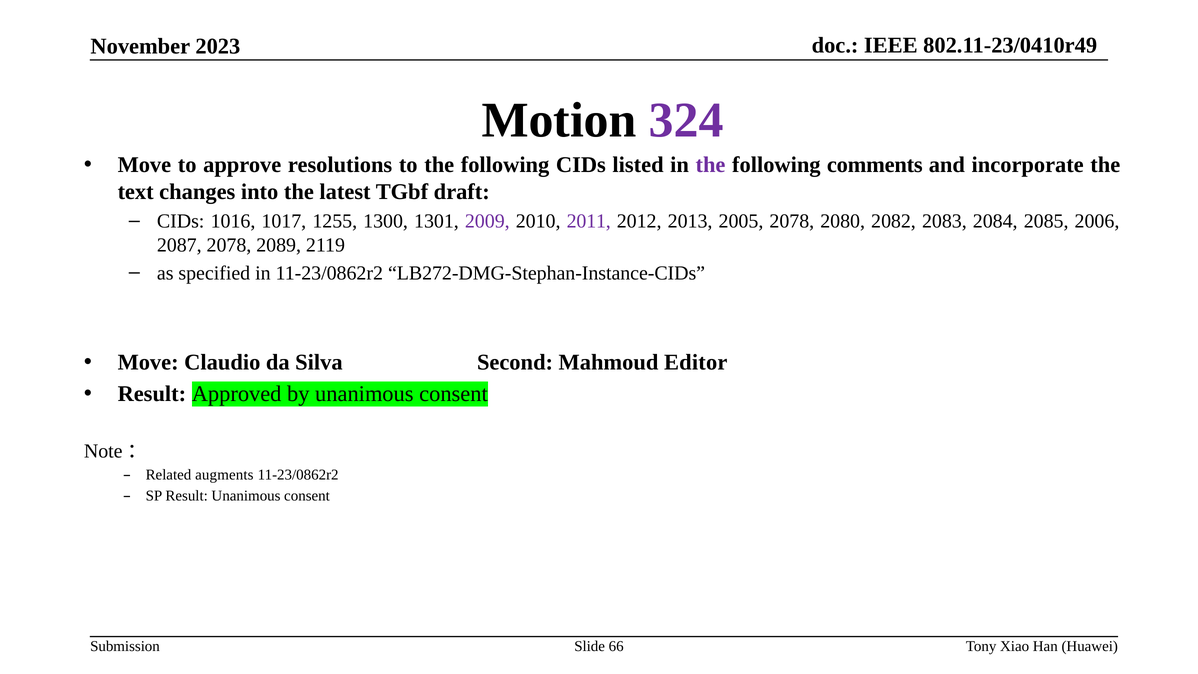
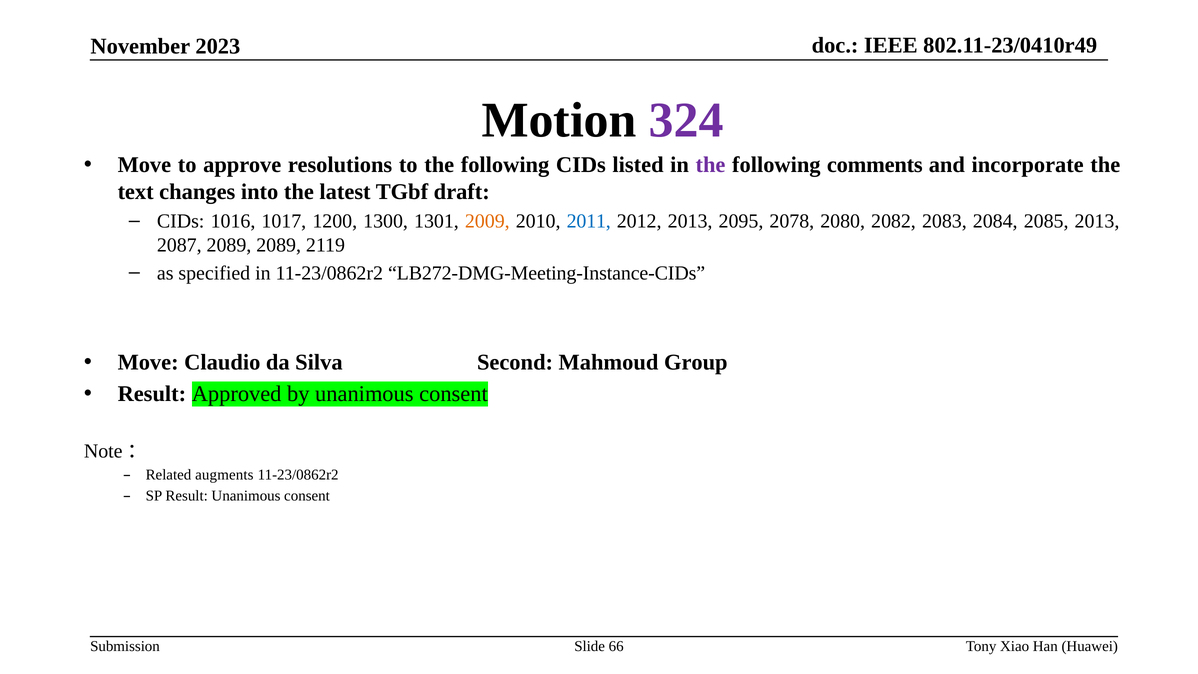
1255: 1255 -> 1200 (335, 221)
2009 colour: purple -> orange (487, 221)
2011 colour: purple -> blue (589, 221)
2005: 2005 -> 2095 (741, 221)
2085 2006: 2006 -> 2013 (1097, 221)
2087 2078: 2078 -> 2089 (229, 245)
LB272-DMG-Stephan-Instance-CIDs: LB272-DMG-Stephan-Instance-CIDs -> LB272-DMG-Meeting-Instance-CIDs (547, 273)
Editor: Editor -> Group (696, 362)
